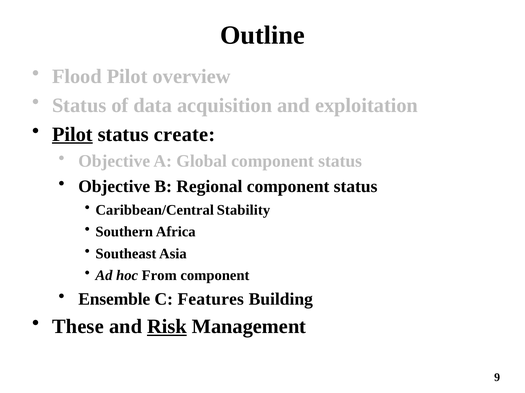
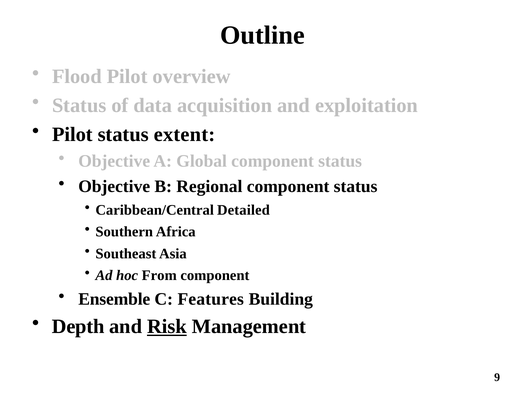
Pilot underline: present -> none (72, 135)
create: create -> extent (185, 135)
Stability: Stability -> Detailed (243, 210)
These: These -> Depth (78, 327)
